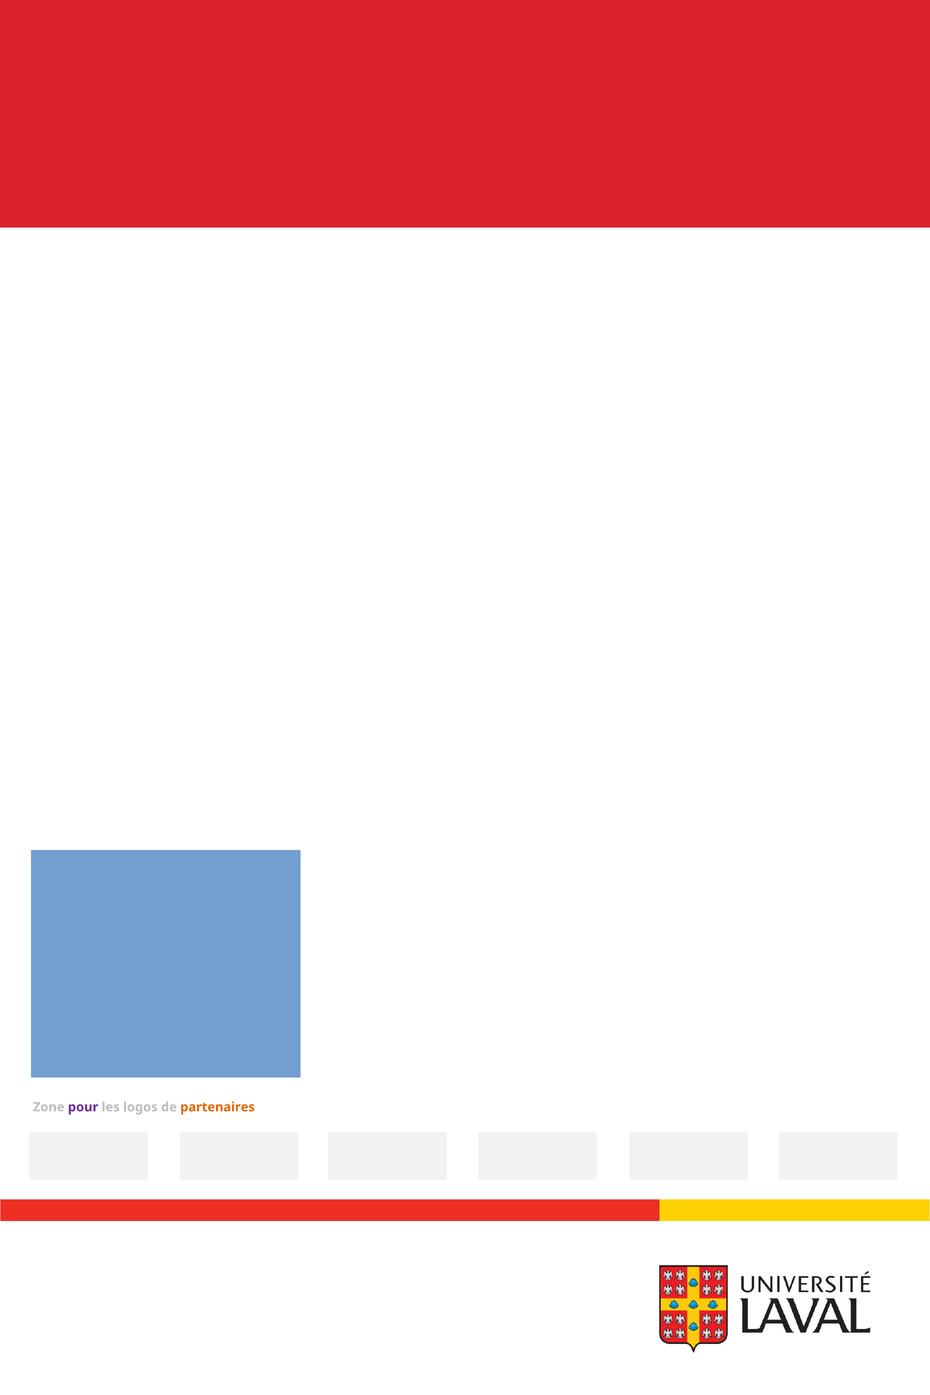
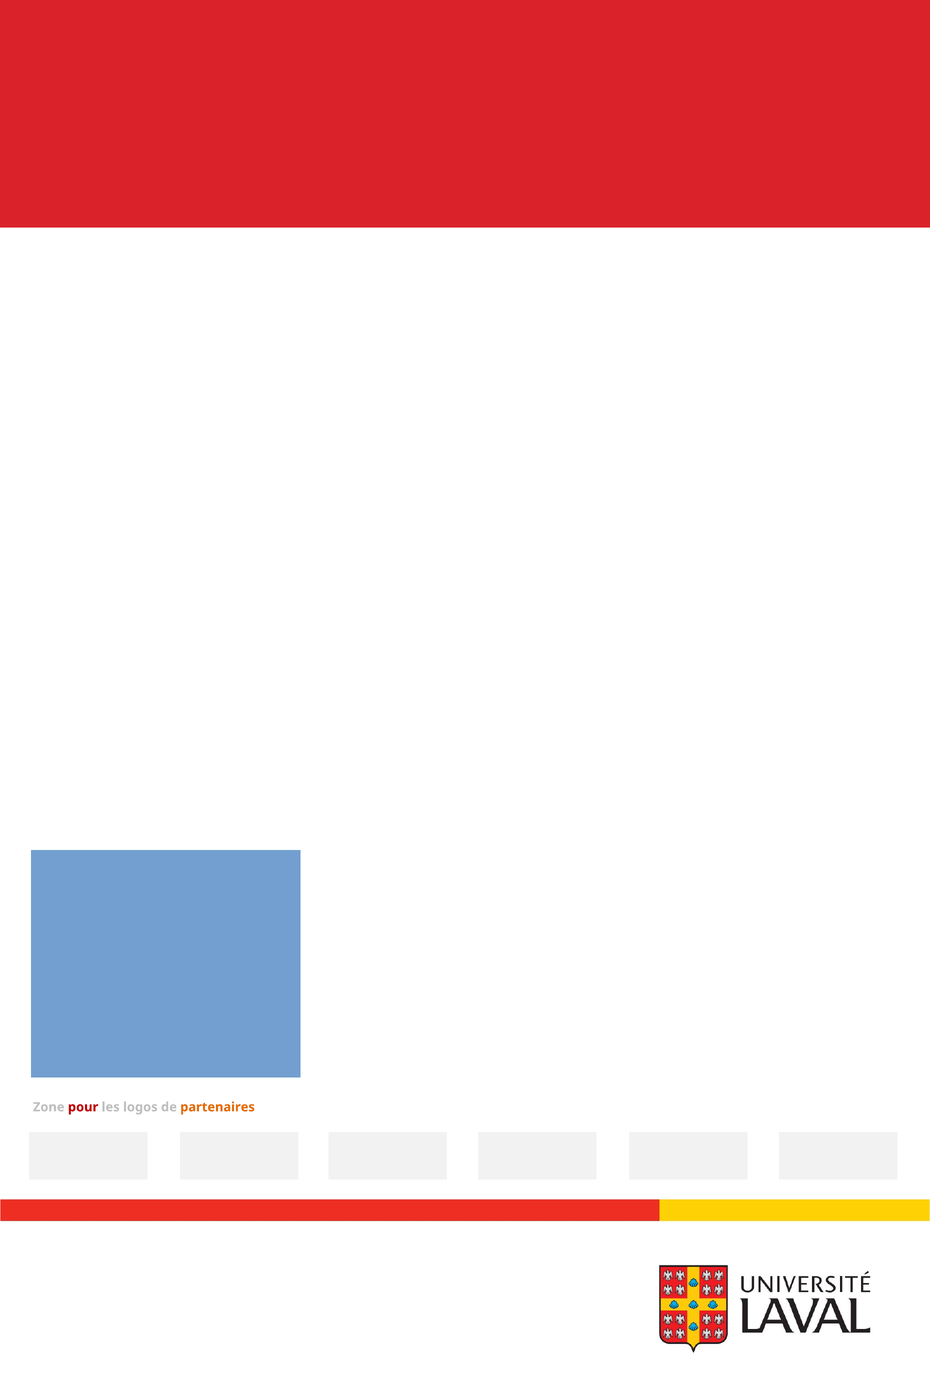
pour colour: purple -> red (83, 1107)
